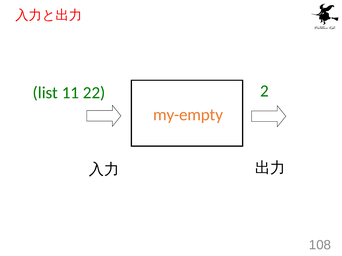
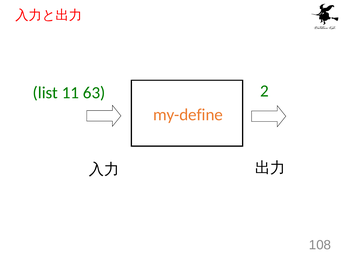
22: 22 -> 63 (94, 93)
my-empty: my-empty -> my-define (188, 115)
